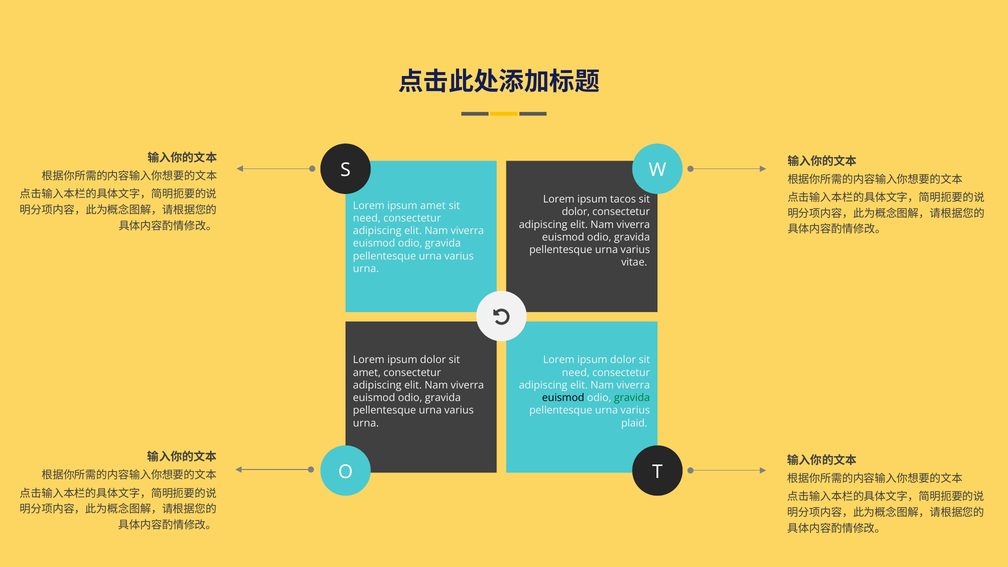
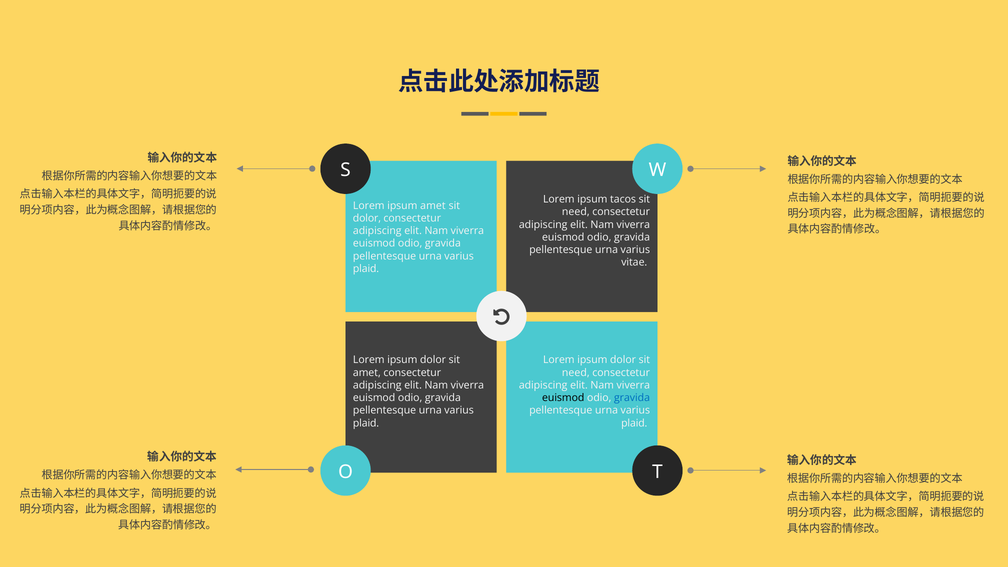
dolor: dolor -> need (576, 212)
need: need -> dolor (367, 218)
urna: urna -> plaid (366, 269)
gravida colour: green -> blue (632, 398)
urna: urna -> plaid (366, 423)
